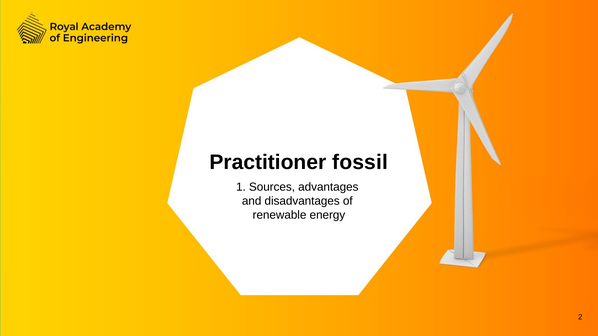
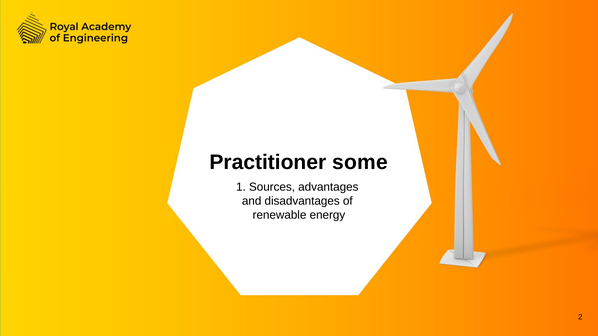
fossil: fossil -> some (360, 163)
